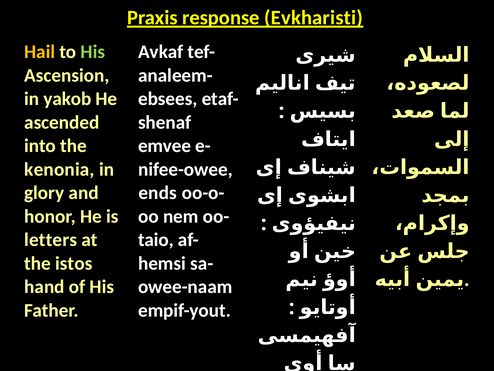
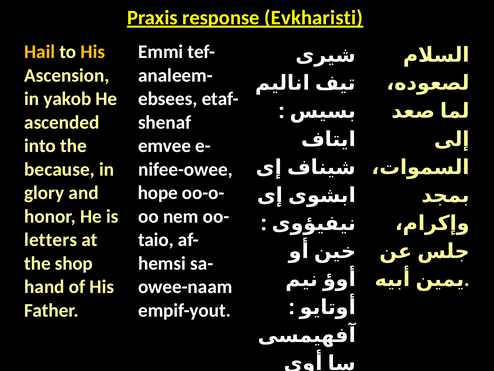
His colour: light green -> yellow (93, 52)
Avkaf: Avkaf -> Emmi (161, 52)
kenonia: kenonia -> because (59, 169)
ends: ends -> hope (158, 193)
istos: istos -> shop (74, 263)
